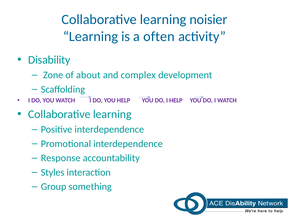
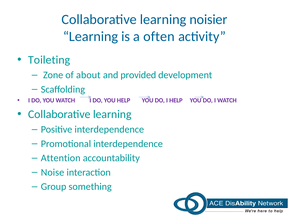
Disability: Disability -> Toileting (49, 60)
complex: complex -> provided (138, 75)
Response: Response -> Attention (61, 158)
Styles: Styles -> Noise (53, 172)
